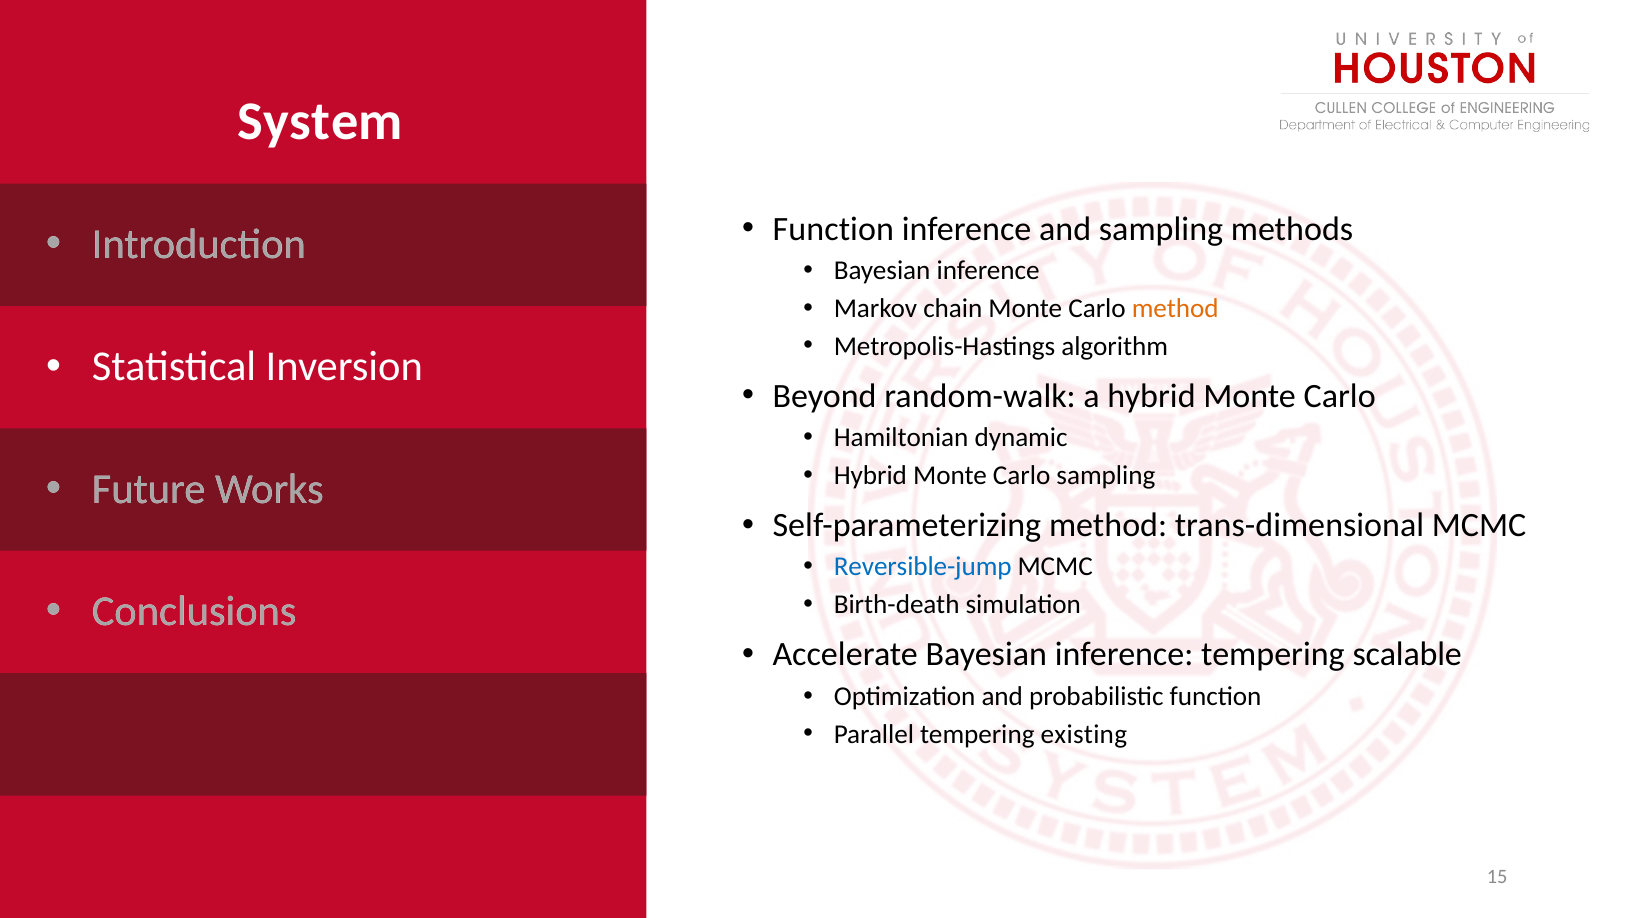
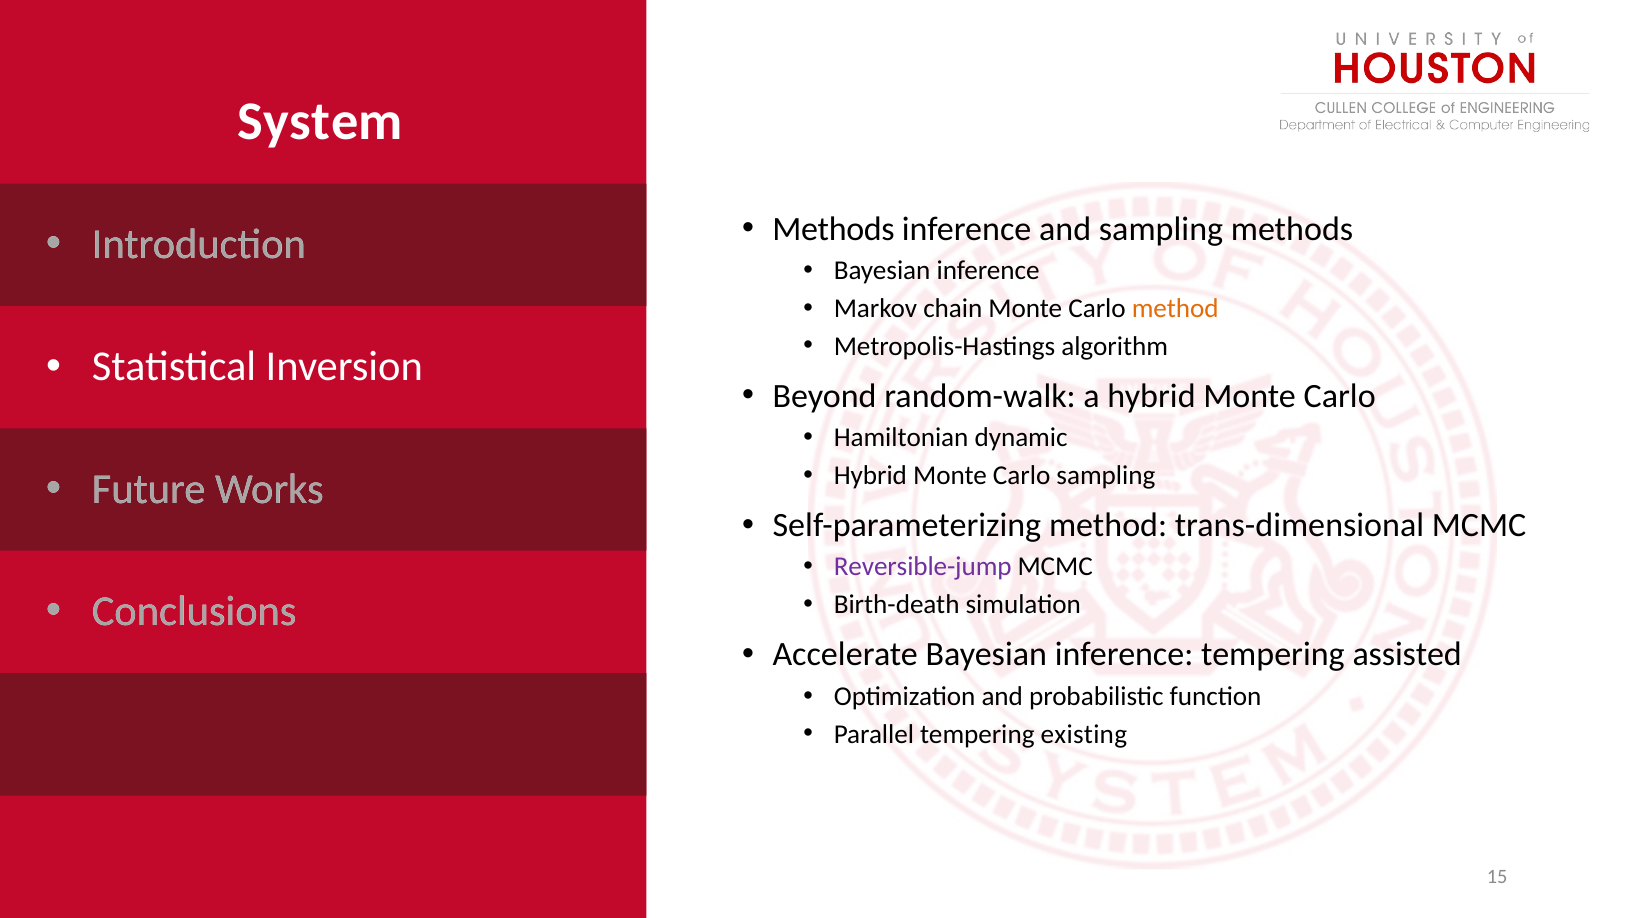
Function: Function -> Methods (834, 229)
Reversible-jump colour: blue -> purple (923, 567)
scalable: scalable -> assisted (1407, 655)
